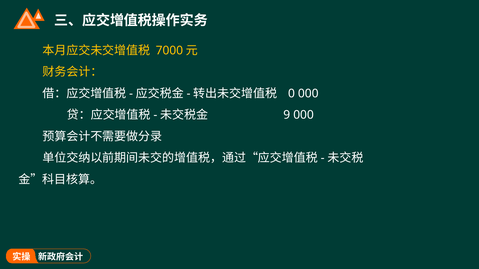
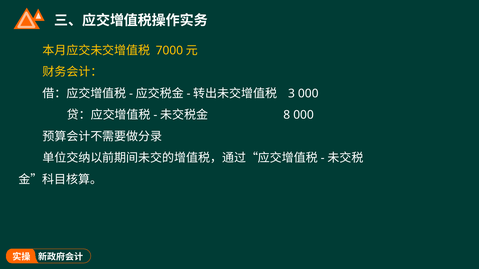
0: 0 -> 3 (291, 94)
9: 9 -> 8 (287, 115)
